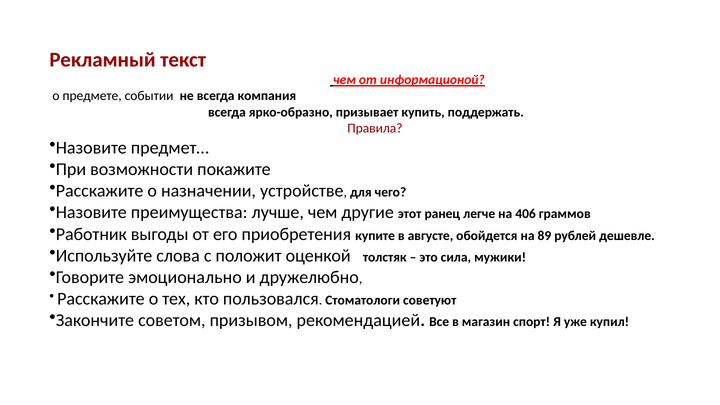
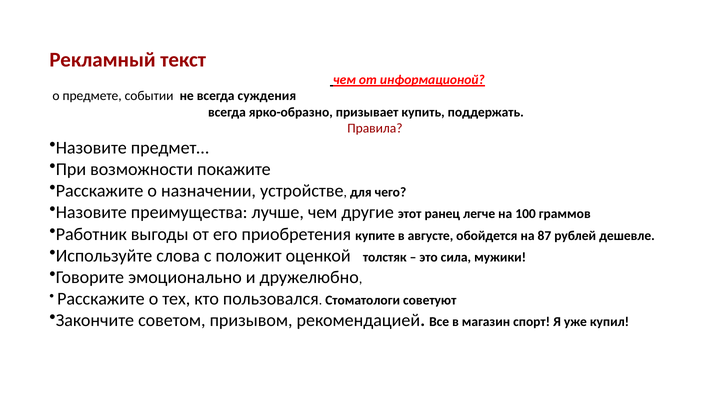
компания: компания -> суждения (267, 96)
406: 406 -> 100 (526, 214)
89: 89 -> 87 (544, 236)
